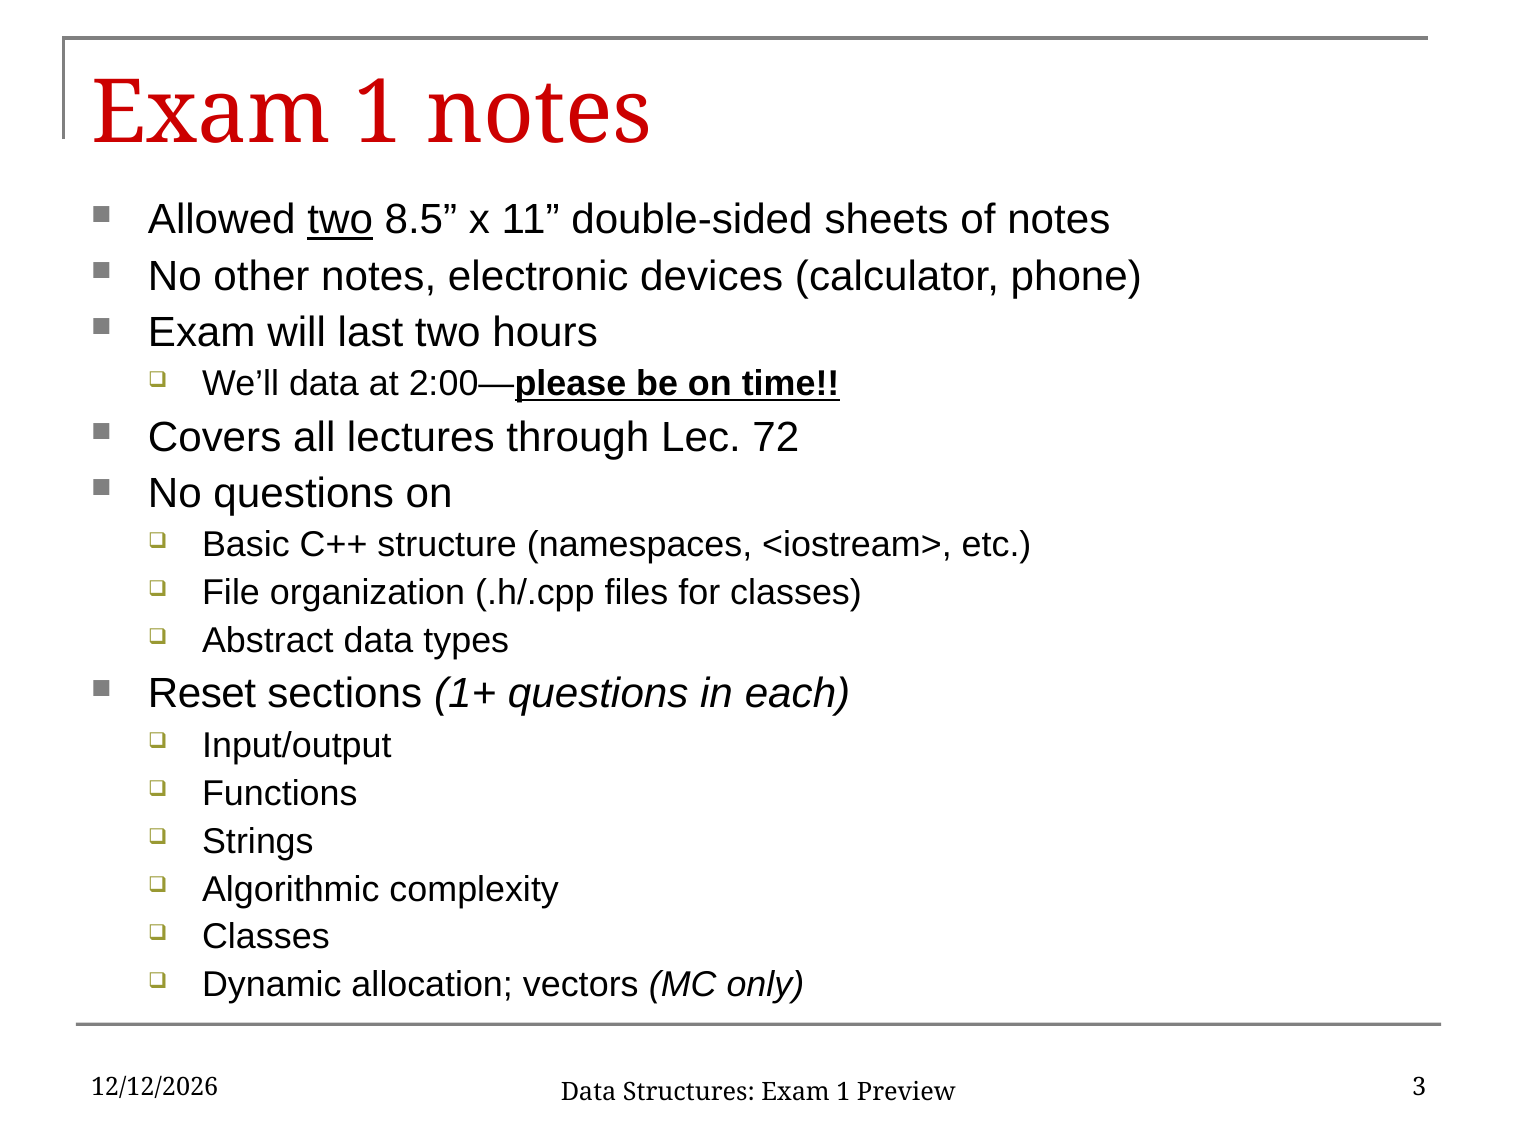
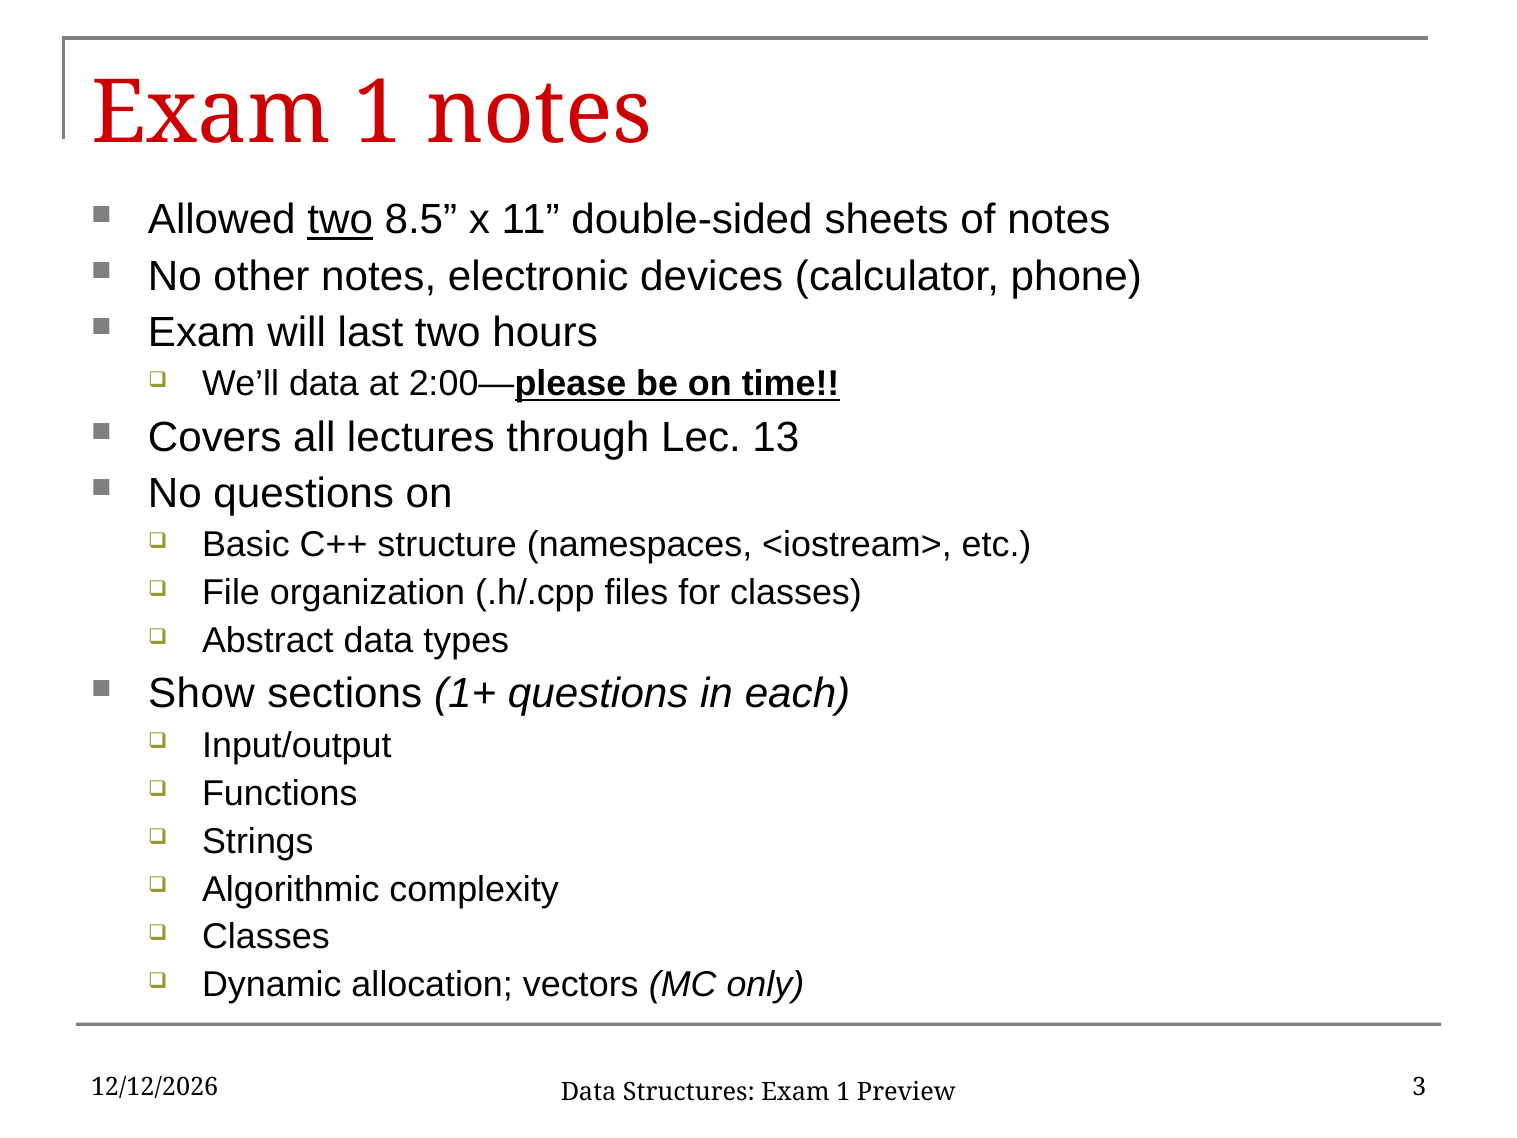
72: 72 -> 13 (776, 437)
Reset: Reset -> Show (202, 694)
